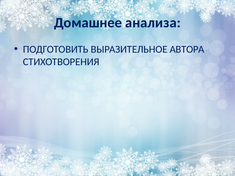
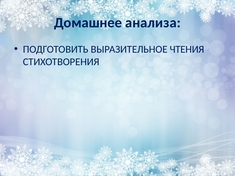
АВТОРА: АВТОРА -> ЧТЕНИЯ (187, 49)
